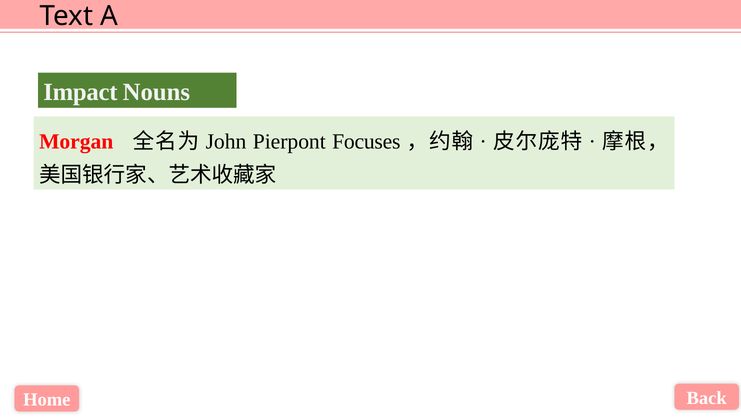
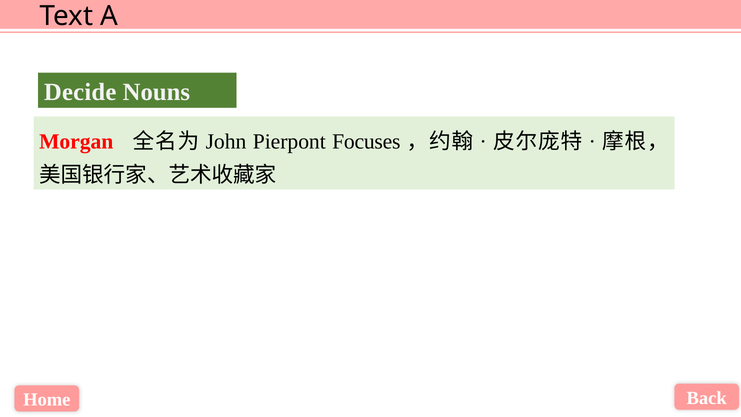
Impact: Impact -> Decide (80, 92)
